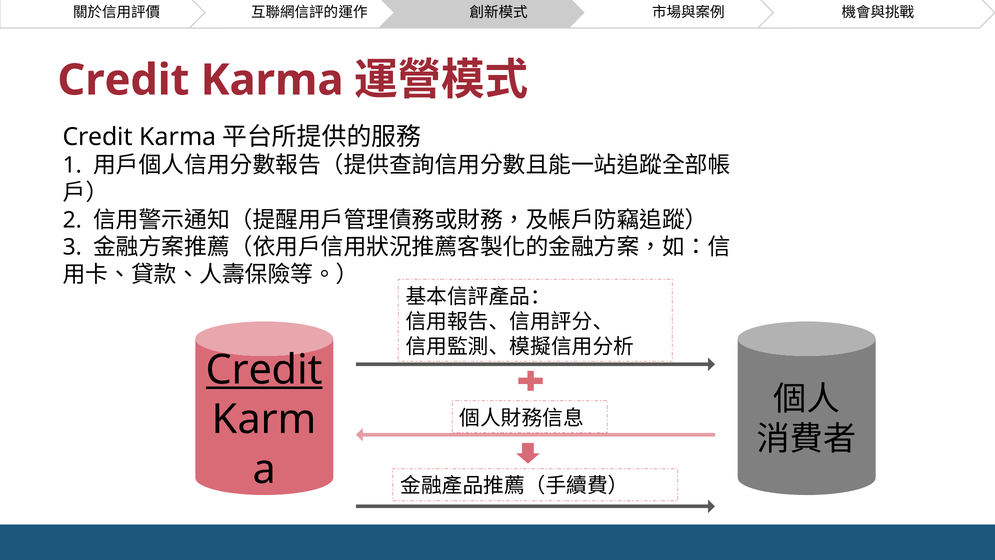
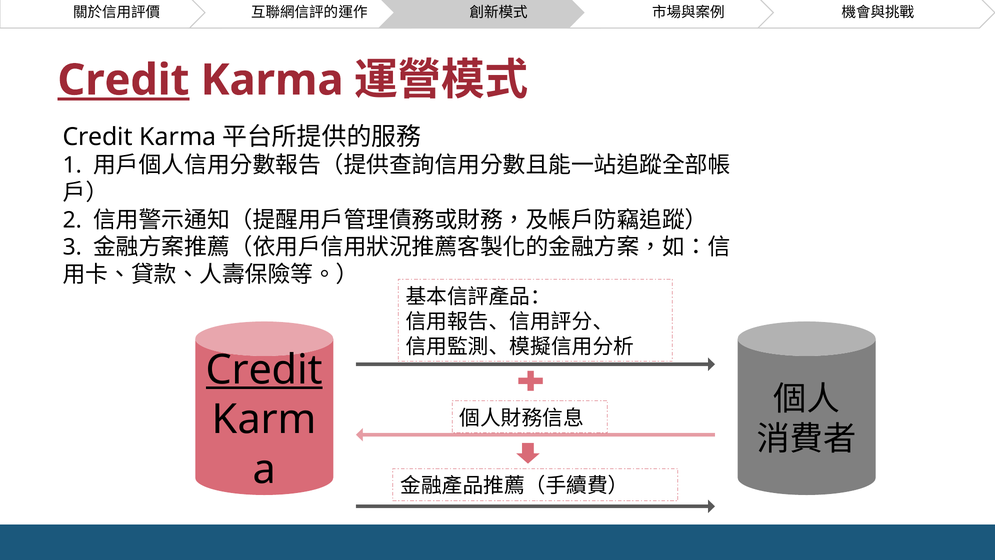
Credit underline: none -> present (123, 80)
